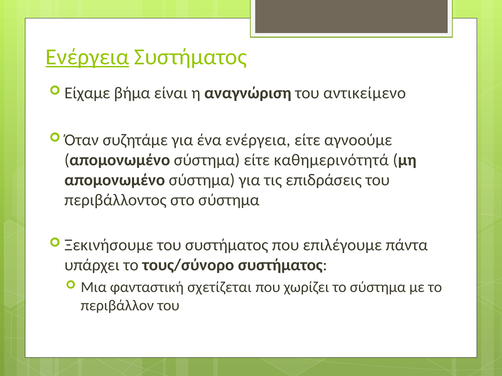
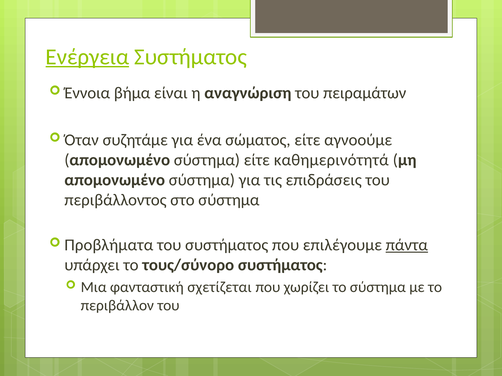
Είχαμε: Είχαμε -> Έννοια (87, 93)
αντικείμενο: αντικείμενο -> πειραμάτων (365, 93)
ένα ενέργεια: ενέργεια -> σώματος (258, 140)
Ξεκινήσουμε: Ξεκινήσουμε -> Προβλήματα (109, 245)
πάντα underline: none -> present (407, 245)
